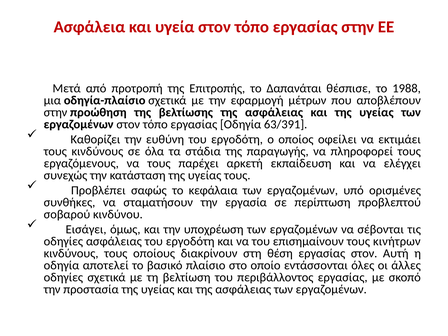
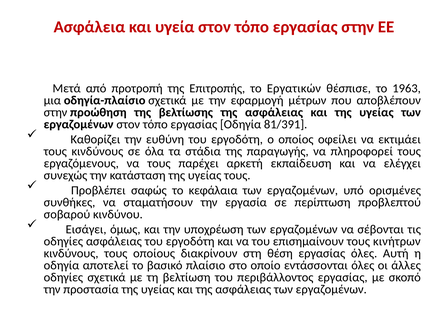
Δαπανάται: Δαπανάται -> Εργατικών (294, 88)
1988: 1988 -> 1963 (407, 88)
63/391: 63/391 -> 81/391 (286, 124)
εργασίας στον: στον -> όλες (364, 253)
